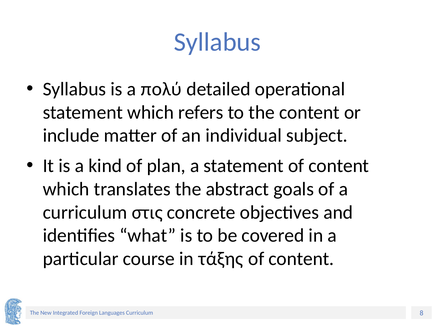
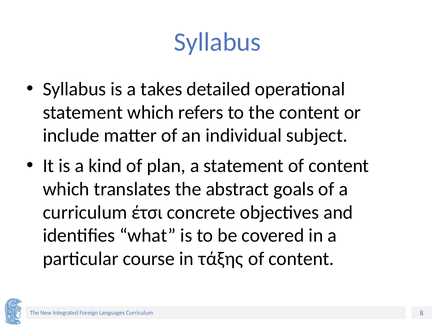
πολύ: πολύ -> takes (161, 89)
στις: στις -> έτσι (147, 212)
